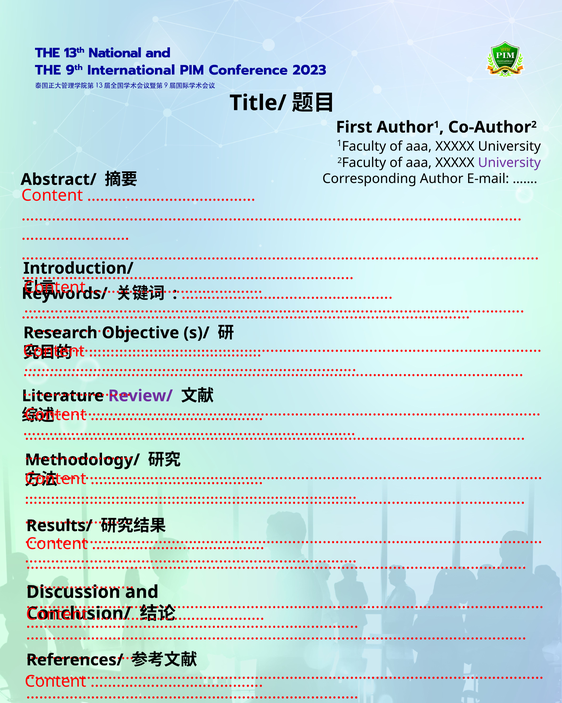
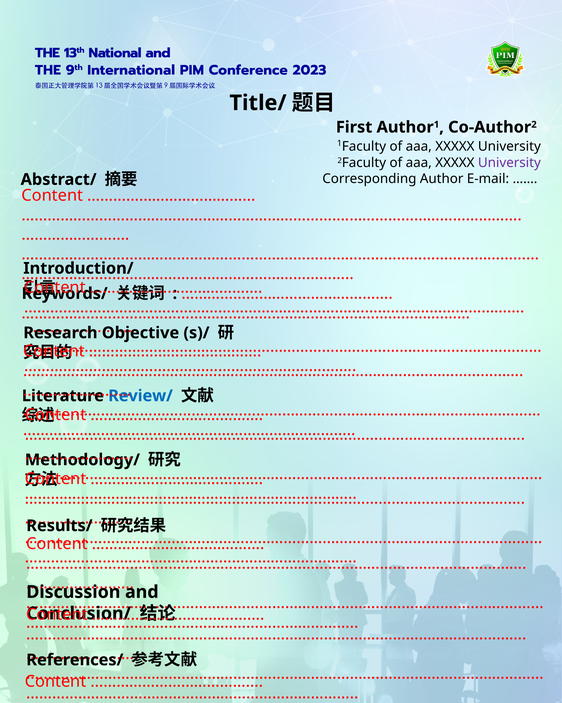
Review/ colour: purple -> blue (141, 396)
